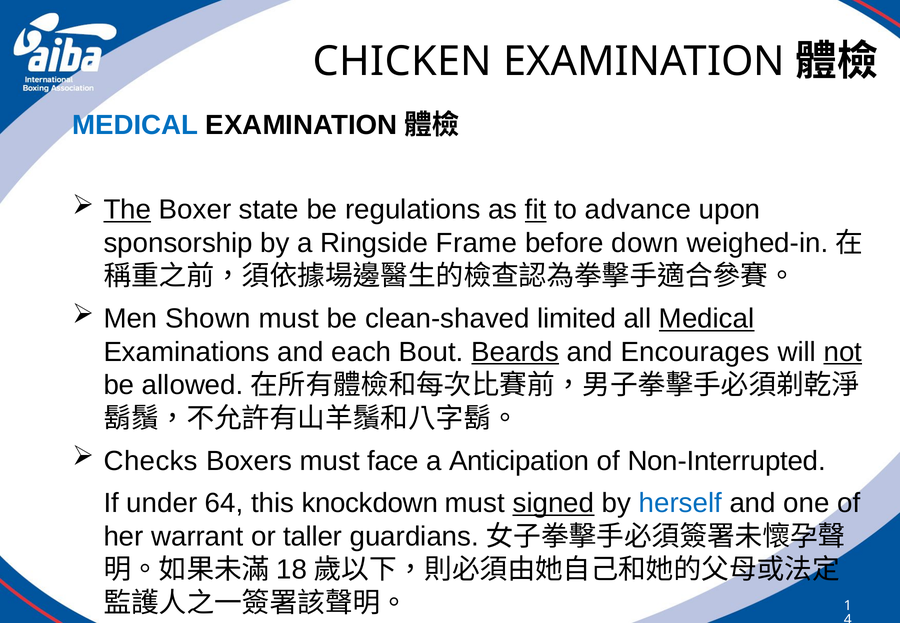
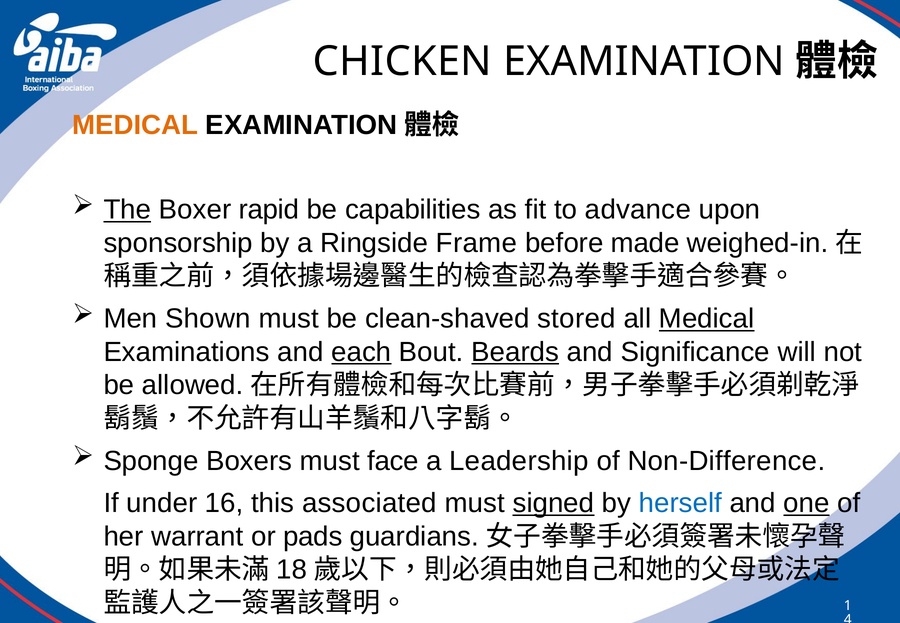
MEDICAL colour: blue -> orange (135, 125)
state: state -> rapid (269, 210)
regulations: regulations -> capabilities (413, 210)
fit underline: present -> none (536, 210)
down: down -> made (645, 243)
limited: limited -> stored (577, 319)
each underline: none -> present (361, 352)
Encourages: Encourages -> Significance (695, 352)
not underline: present -> none (843, 352)
Checks: Checks -> Sponge (151, 461)
Anticipation: Anticipation -> Leadership (519, 461)
Non-Interrupted: Non-Interrupted -> Non-Difference (726, 461)
64: 64 -> 16 (224, 503)
knockdown: knockdown -> associated (369, 503)
one underline: none -> present (807, 503)
taller: taller -> pads (313, 537)
